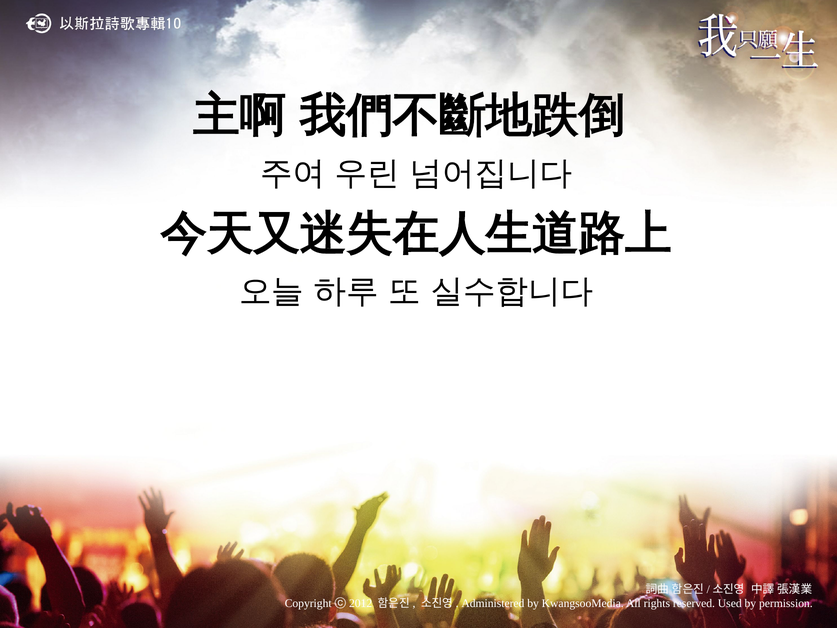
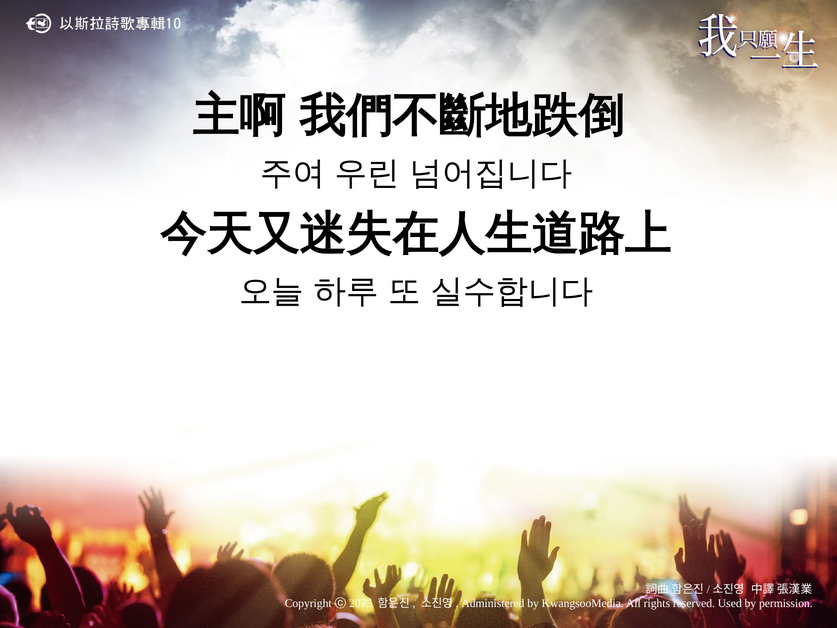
2012: 2012 -> 2075 (361, 603)
